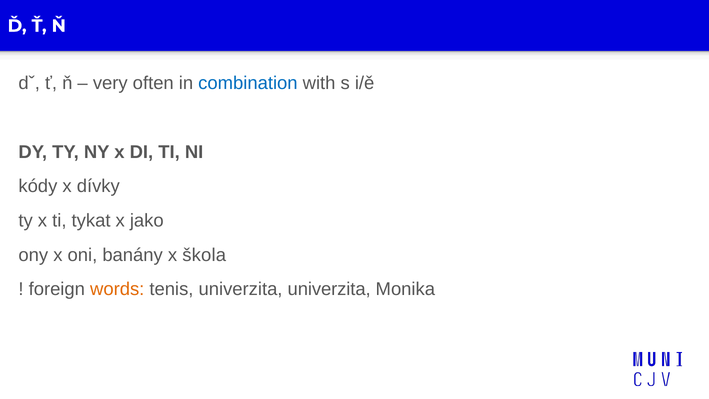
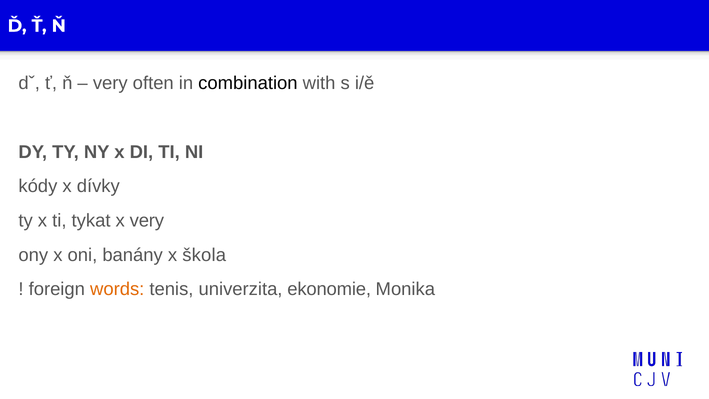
combination colour: blue -> black (248, 83)
x jako: jako -> very (147, 221)
univerzita univerzita: univerzita -> ekonomie (329, 289)
